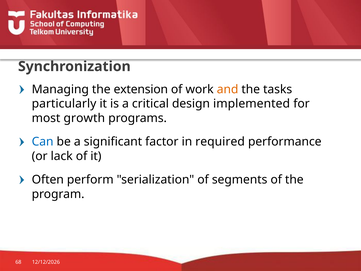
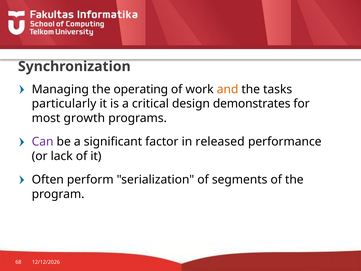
extension: extension -> operating (141, 89)
implemented: implemented -> demonstrates (252, 104)
Can colour: blue -> purple (43, 142)
required: required -> released (220, 142)
